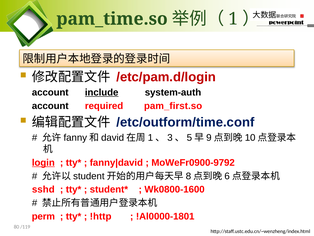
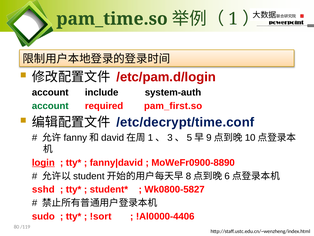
include underline: present -> none (102, 92)
account colour: black -> green (50, 106)
/etc/outform/time.conf: /etc/outform/time.conf -> /etc/decrypt/time.conf (185, 122)
MoWeFr0900-9792: MoWeFr0900-9792 -> MoWeFr0900-8890 (193, 162)
Wk0800-1600: Wk0800-1600 -> Wk0800-5827 (175, 189)
perm: perm -> sudo (43, 216)
!http: !http -> !sort (101, 216)
!Al0000-1801: !Al0000-1801 -> !Al0000-4406 (165, 216)
